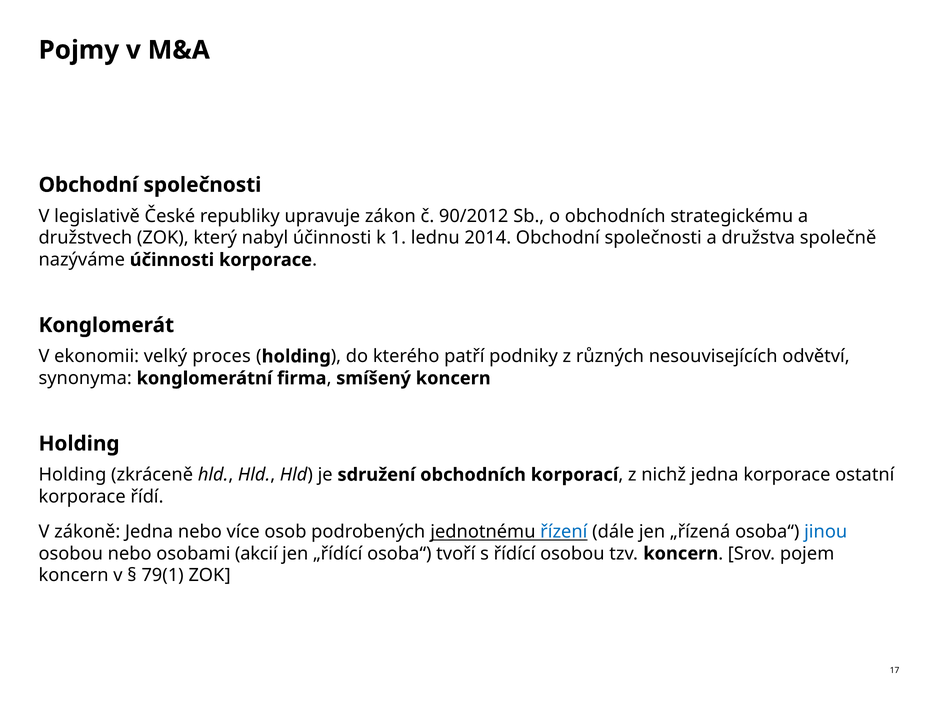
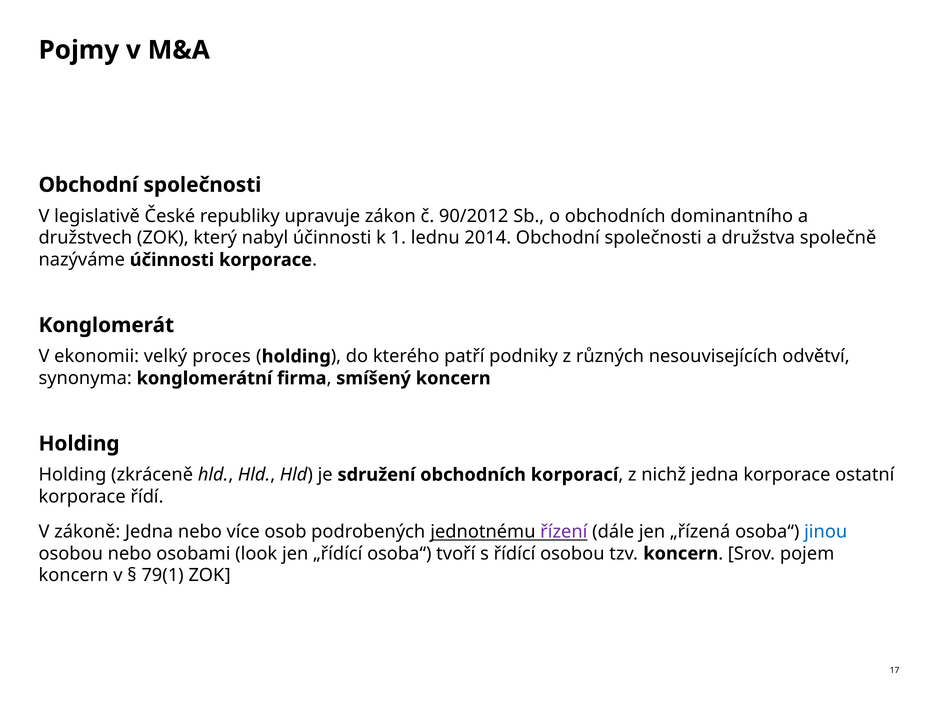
strategickému: strategickému -> dominantního (732, 216)
řízení colour: blue -> purple (564, 531)
akcií: akcií -> look (256, 553)
